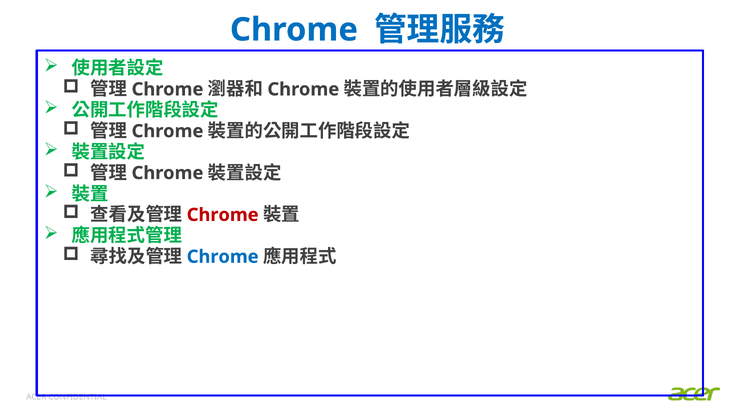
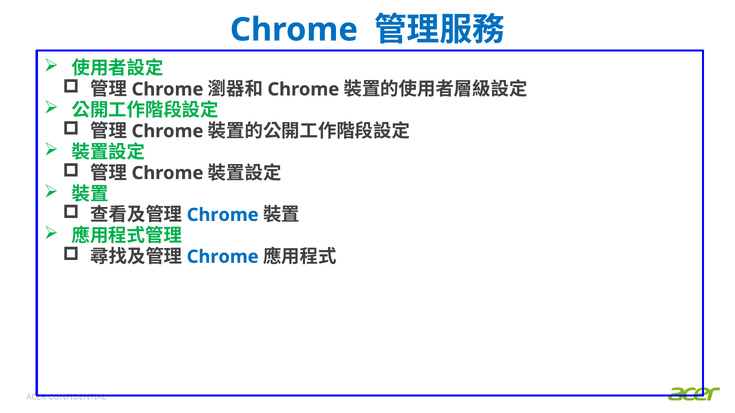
Chrome colour: red -> blue (223, 215)
